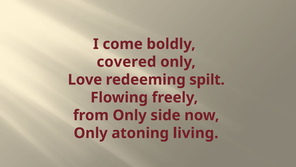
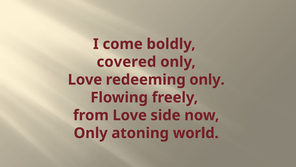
redeeming spilt: spilt -> only (207, 79)
from Only: Only -> Love (130, 115)
living: living -> world (196, 133)
